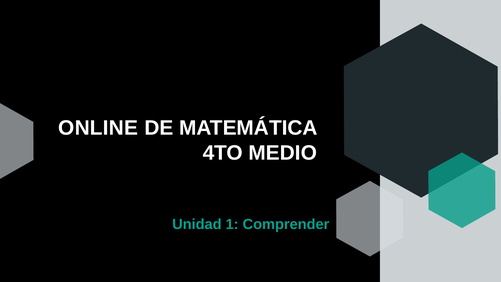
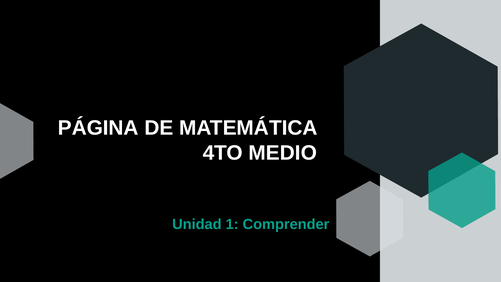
ONLINE: ONLINE -> PÁGINA (98, 128)
